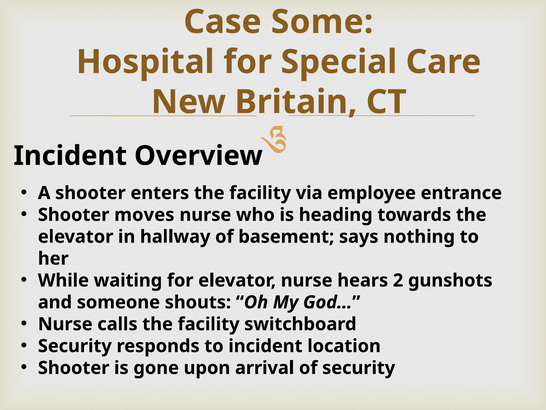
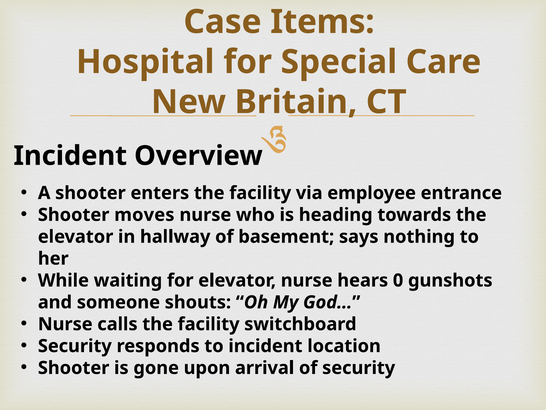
Some: Some -> Items (322, 22)
2: 2 -> 0 (398, 280)
